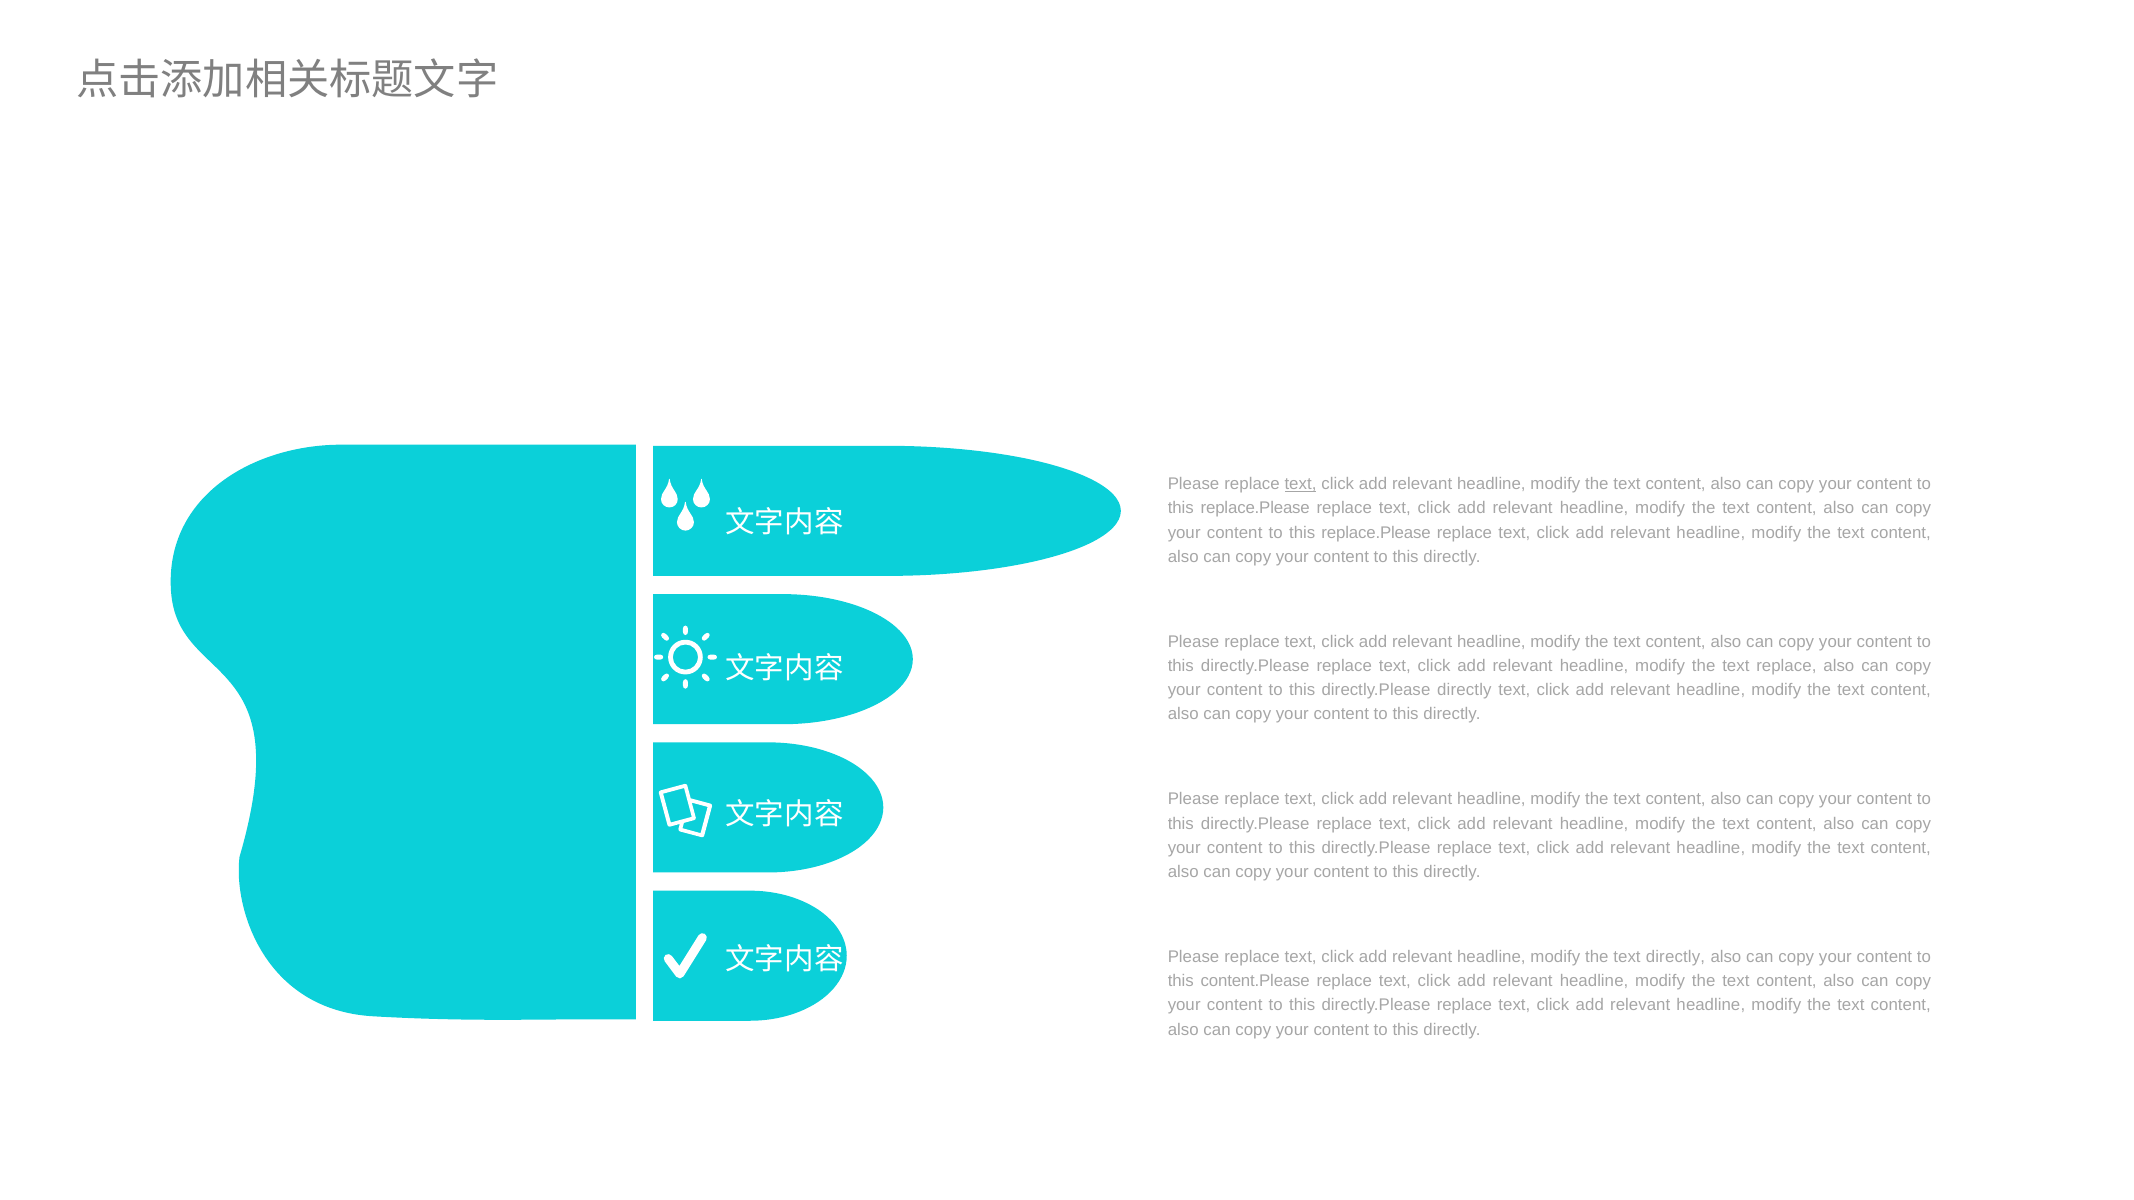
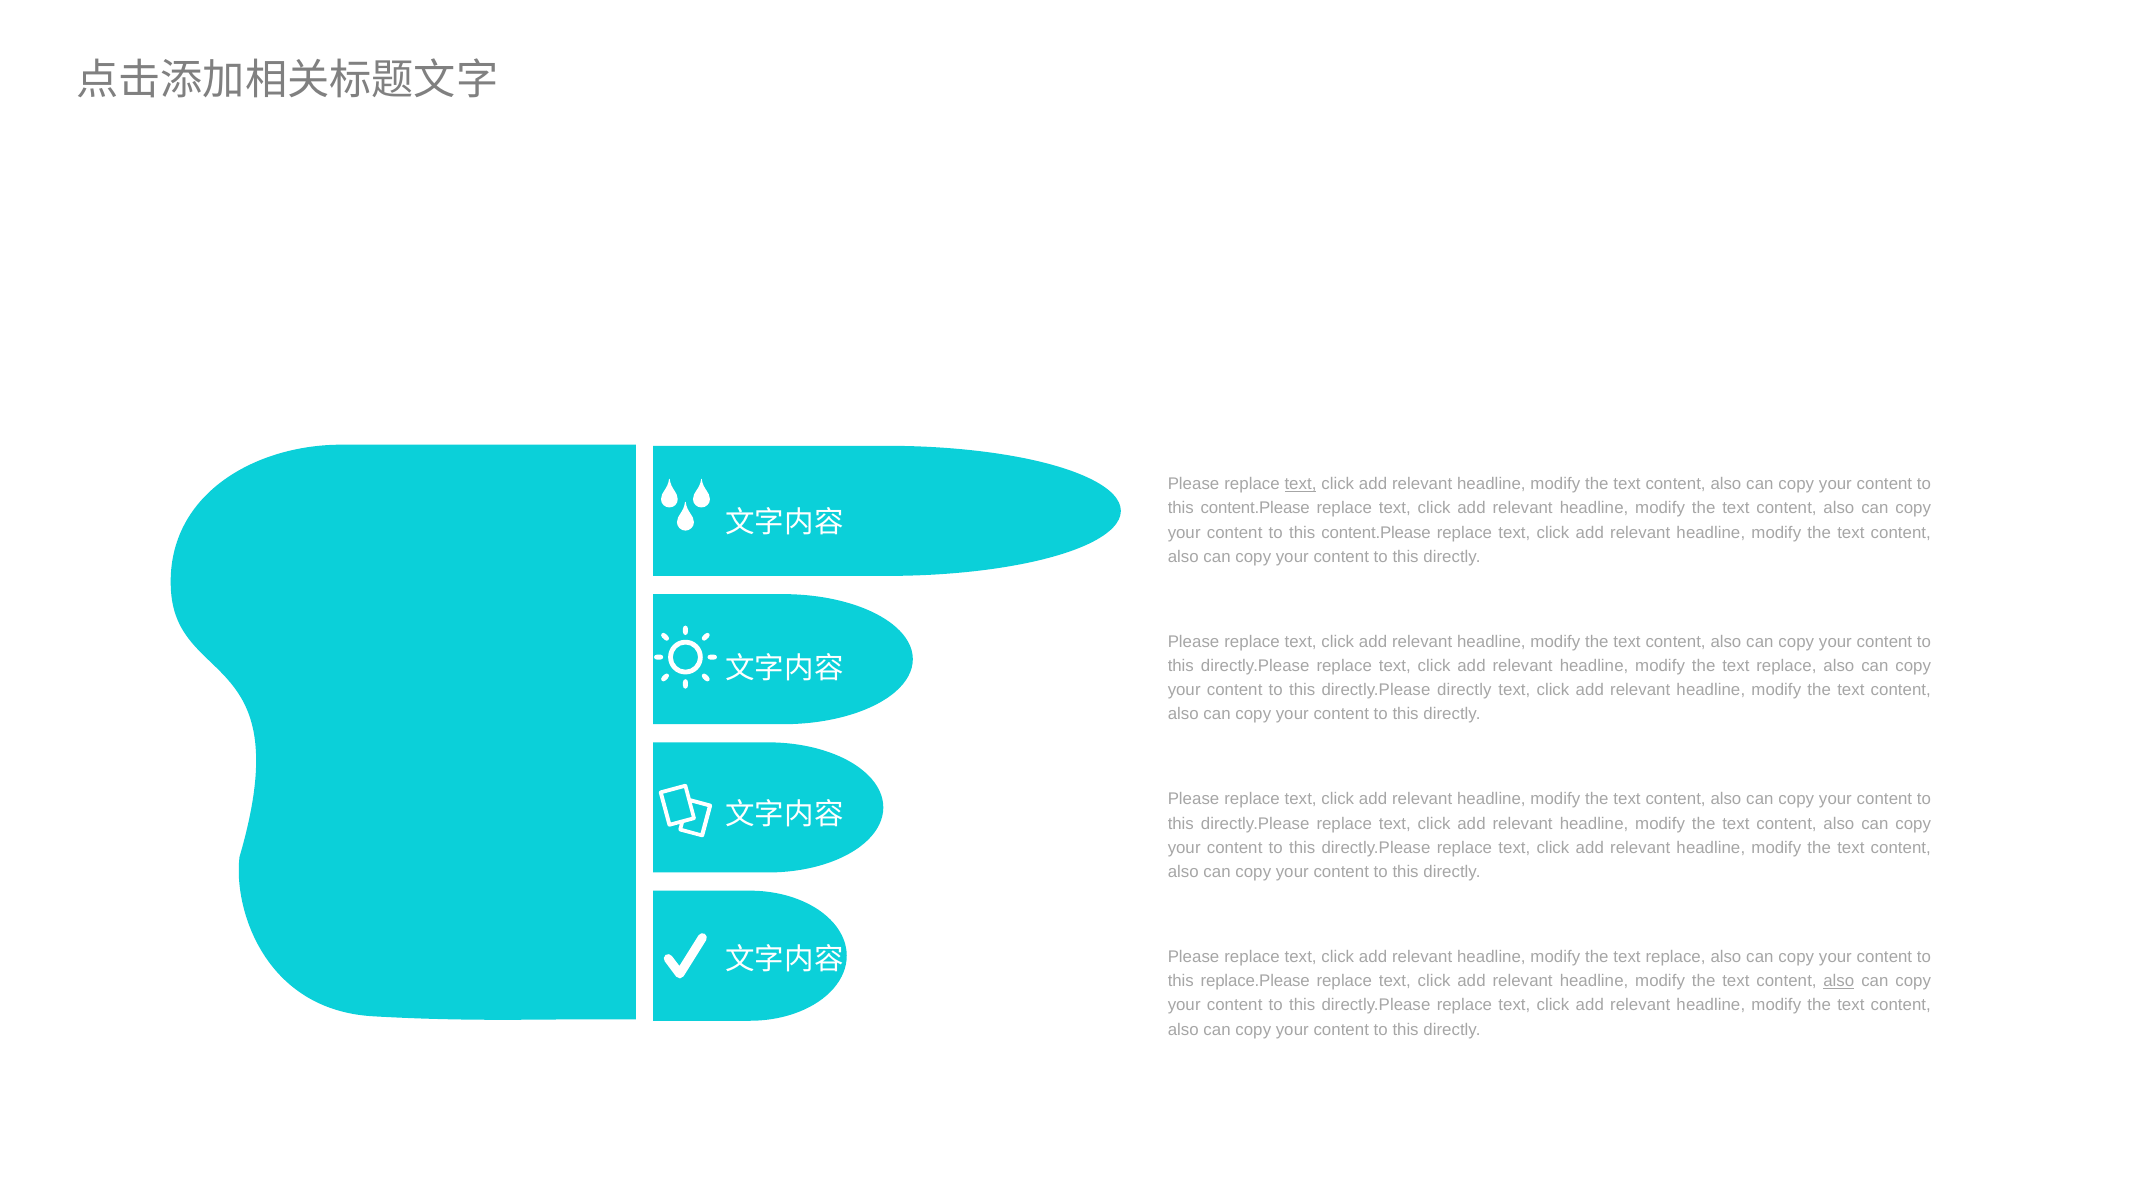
replace.Please: replace.Please -> content.Please (1255, 509)
replace.Please: replace.Please -> content.Please (1376, 533)
directly: directly -> replace (1676, 957)
content.Please: content.Please -> replace.Please (1255, 981)
also underline: none -> present (1839, 981)
